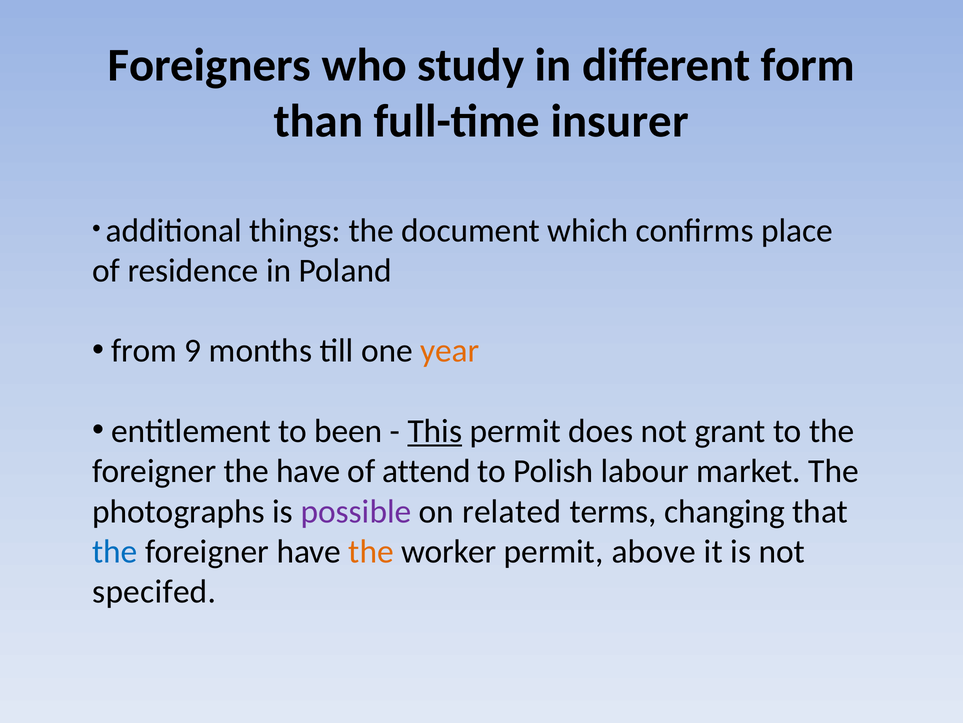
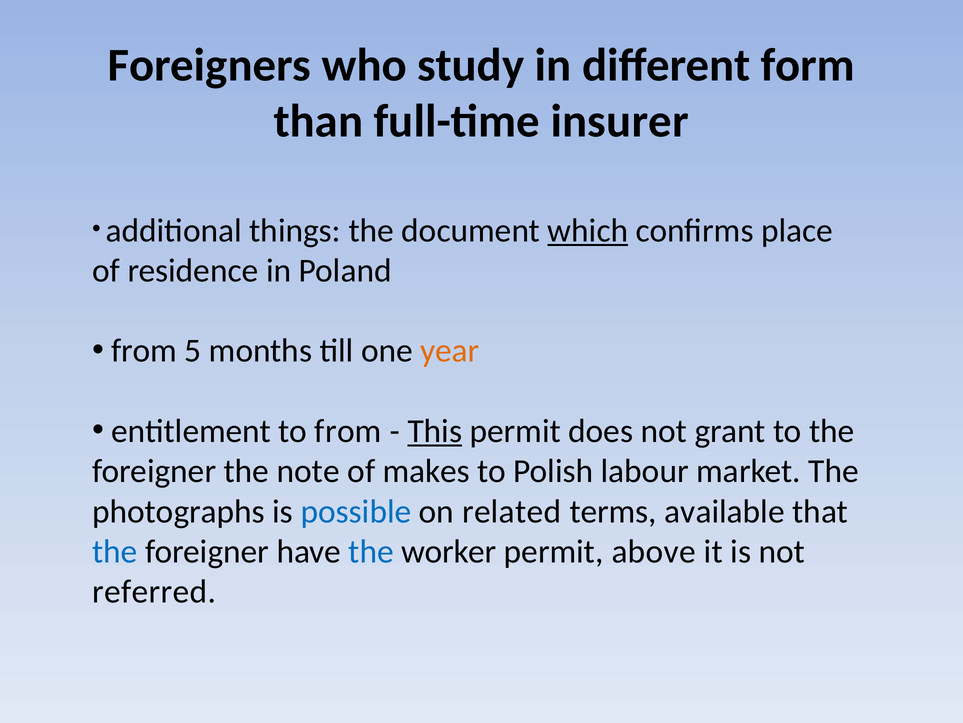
which underline: none -> present (588, 230)
9: 9 -> 5 (193, 351)
to been: been -> from (348, 431)
the have: have -> note (308, 471)
attend: attend -> makes (426, 471)
possible colour: purple -> blue (356, 511)
changing: changing -> available (725, 511)
the colour: orange -> blue (371, 551)
specifed: specifed -> referred (154, 591)
